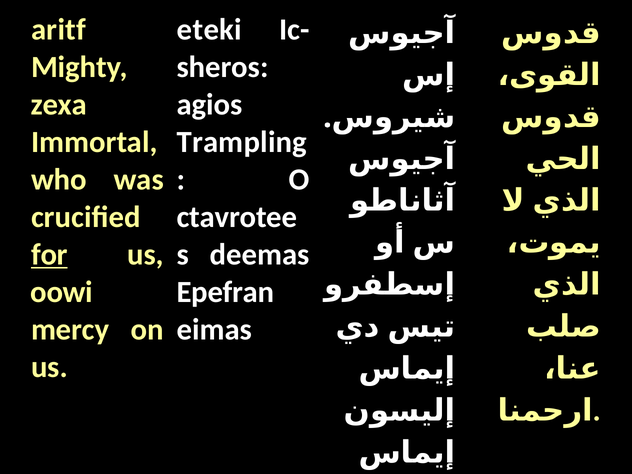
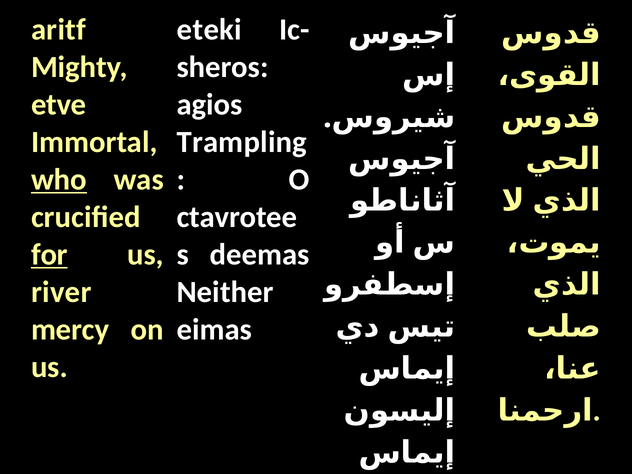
zexa: zexa -> etve (59, 105)
who underline: none -> present (59, 180)
oowi: oowi -> river (61, 292)
Epefran: Epefran -> Neither (225, 292)
